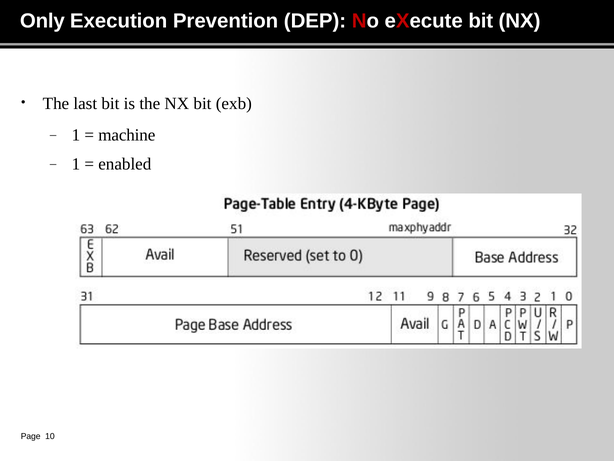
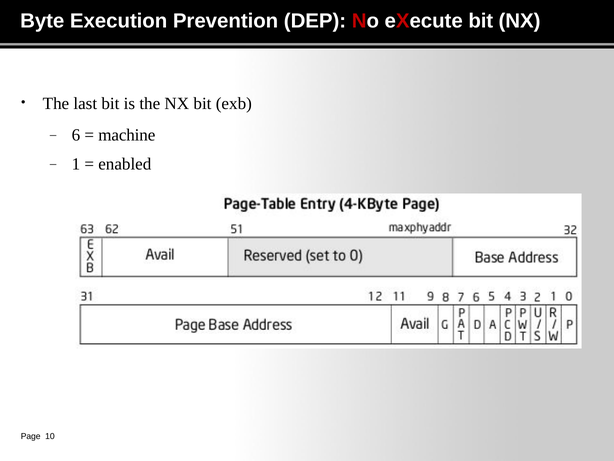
Only: Only -> Byte (42, 21)
1: 1 -> 6 (76, 135)
